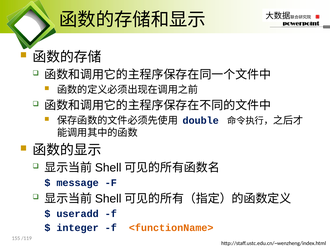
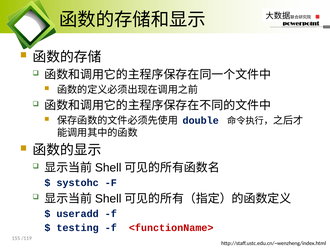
message: message -> systohc (78, 183)
integer: integer -> testing (78, 227)
<functionName> colour: orange -> red (171, 227)
